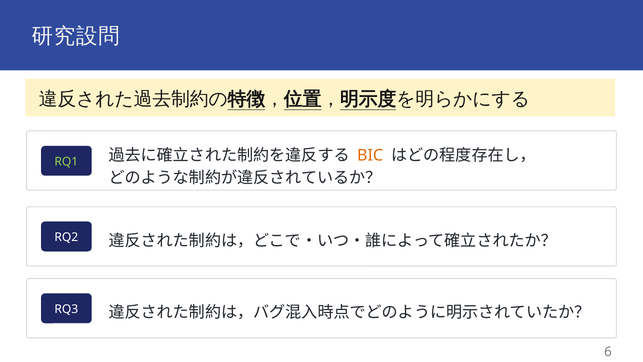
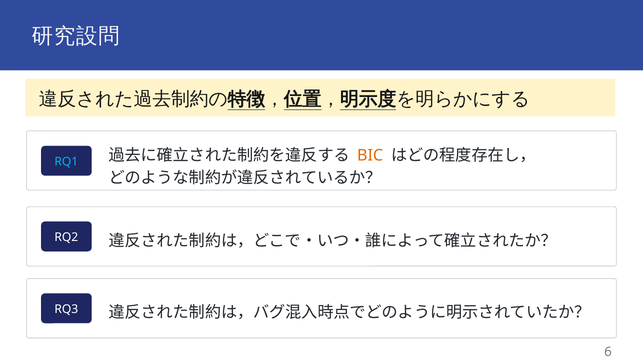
RQ1 colour: light green -> light blue (66, 161)
